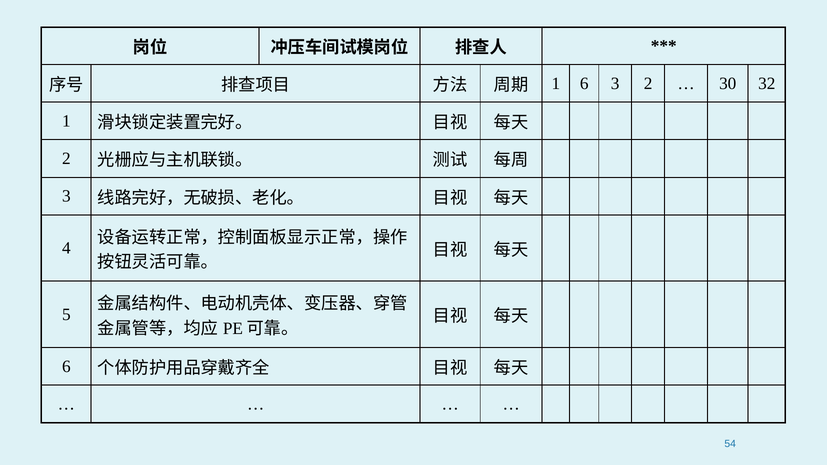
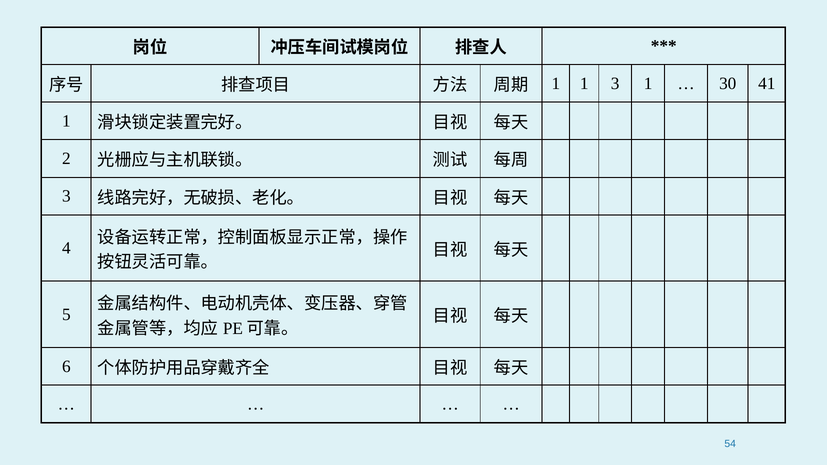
1 6: 6 -> 1 (584, 83)
3 2: 2 -> 1 (648, 83)
32: 32 -> 41 (767, 83)
